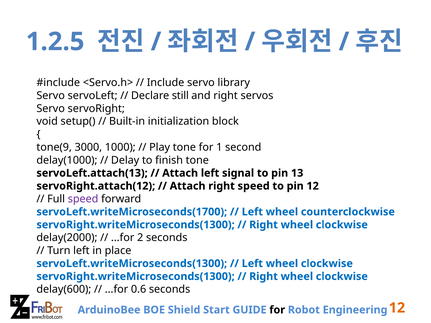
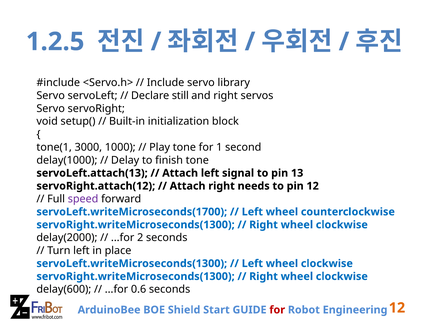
tone(9: tone(9 -> tone(1 (54, 147)
right speed: speed -> needs (254, 186)
for colour: black -> red (277, 310)
